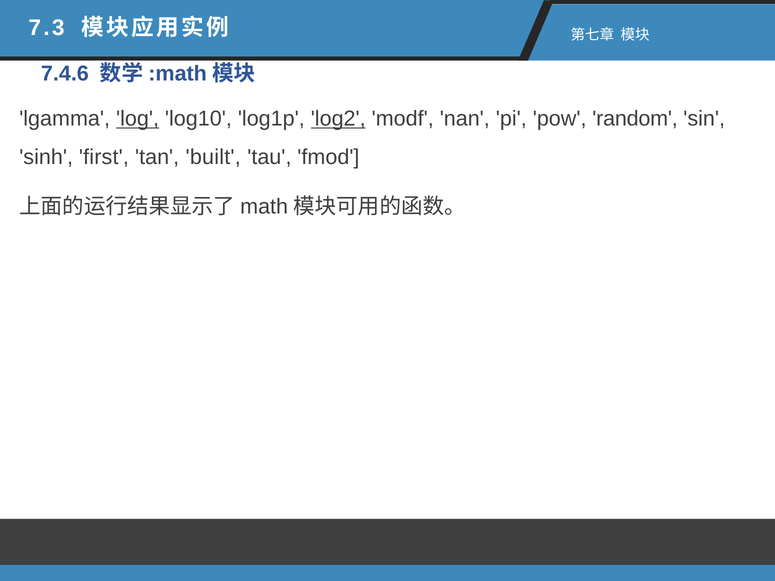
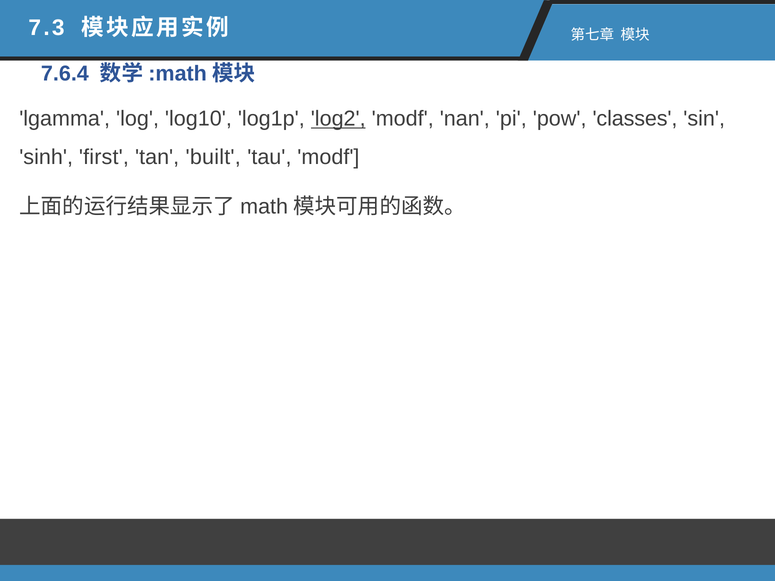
7.4.6: 7.4.6 -> 7.6.4 (65, 74)
log underline: present -> none (138, 119)
random: random -> classes (635, 119)
tau fmod: fmod -> modf (328, 157)
